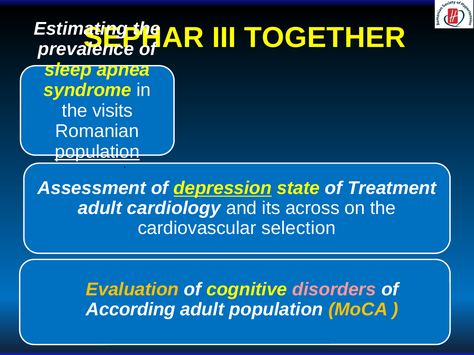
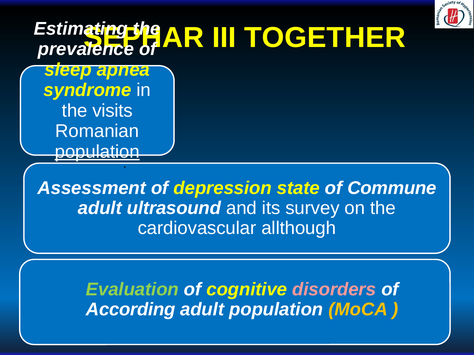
depression underline: present -> none (223, 189)
Treatment: Treatment -> Commune (392, 189)
cardiology: cardiology -> ultrasound (174, 208)
across: across -> survey (312, 208)
selection: selection -> allthough (299, 228)
Evaluation colour: yellow -> light green (132, 290)
